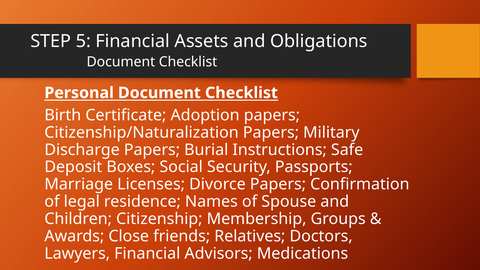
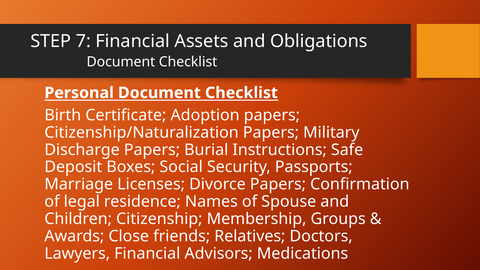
5: 5 -> 7 (83, 41)
